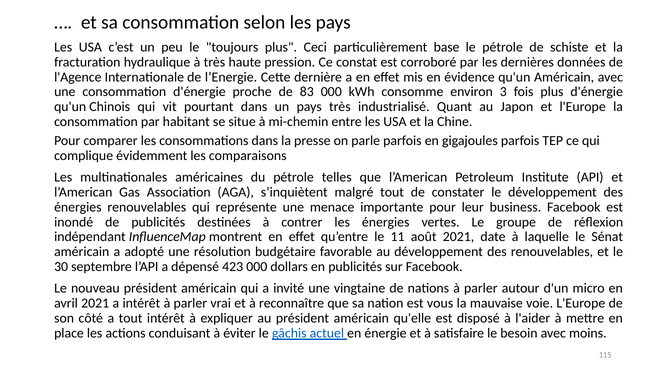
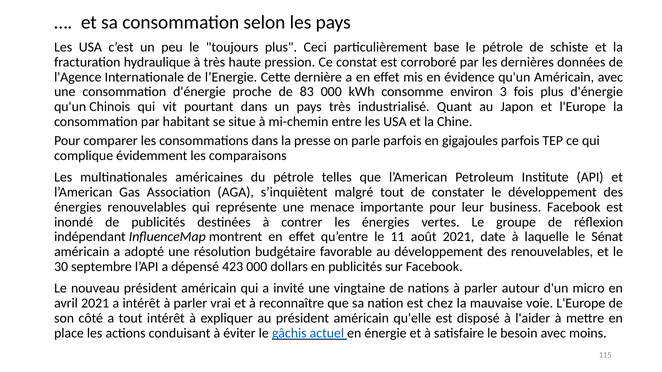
vous: vous -> chez (440, 304)
